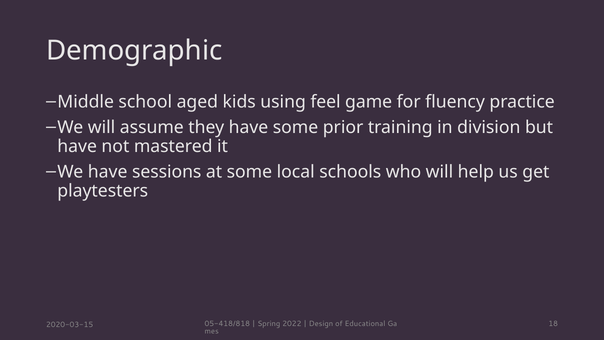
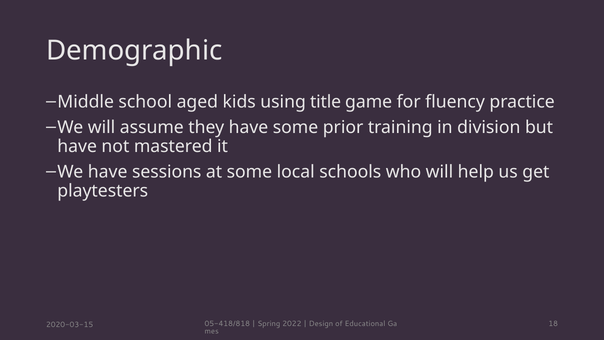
feel: feel -> title (326, 102)
